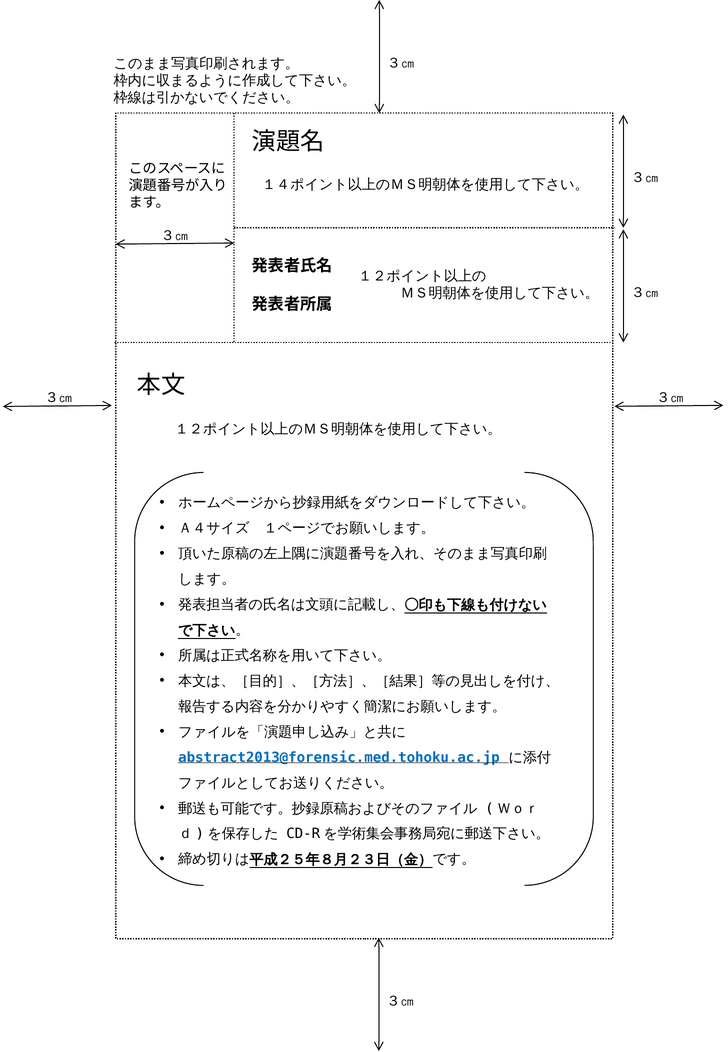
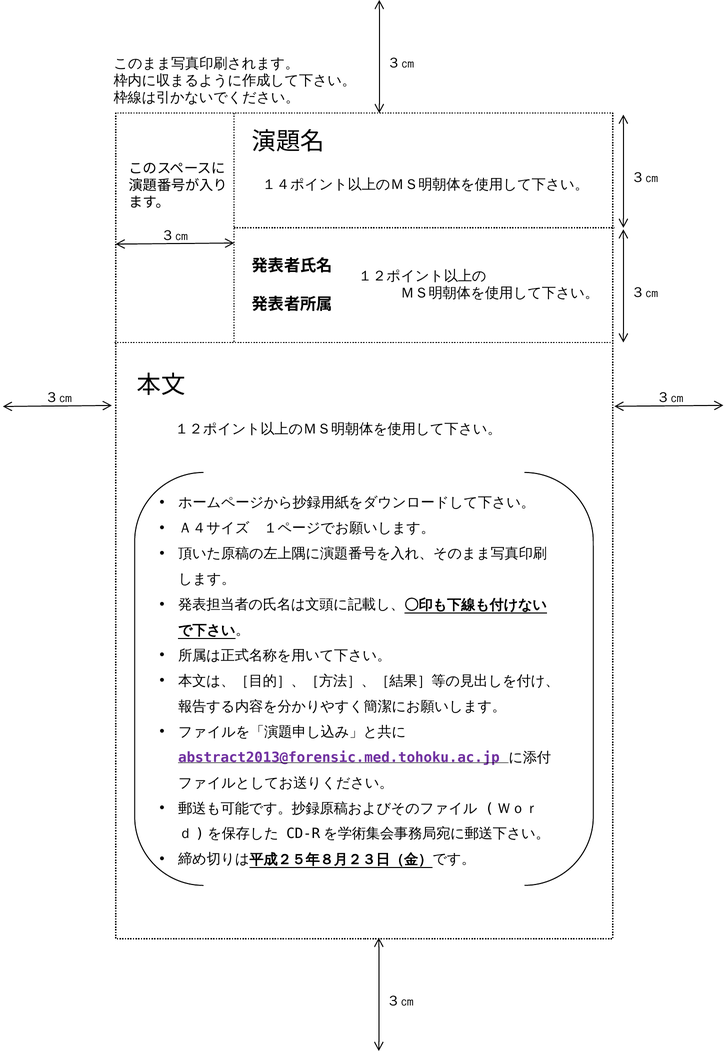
abstract2013@forensic.med.tohoku.ac.jp colour: blue -> purple (339, 757)
